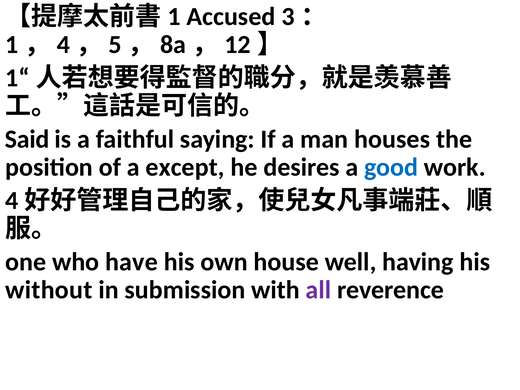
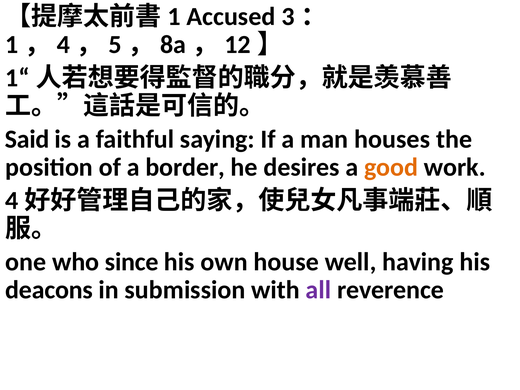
except: except -> border (185, 167)
good colour: blue -> orange (391, 167)
have: have -> since (132, 262)
without: without -> deacons (49, 290)
